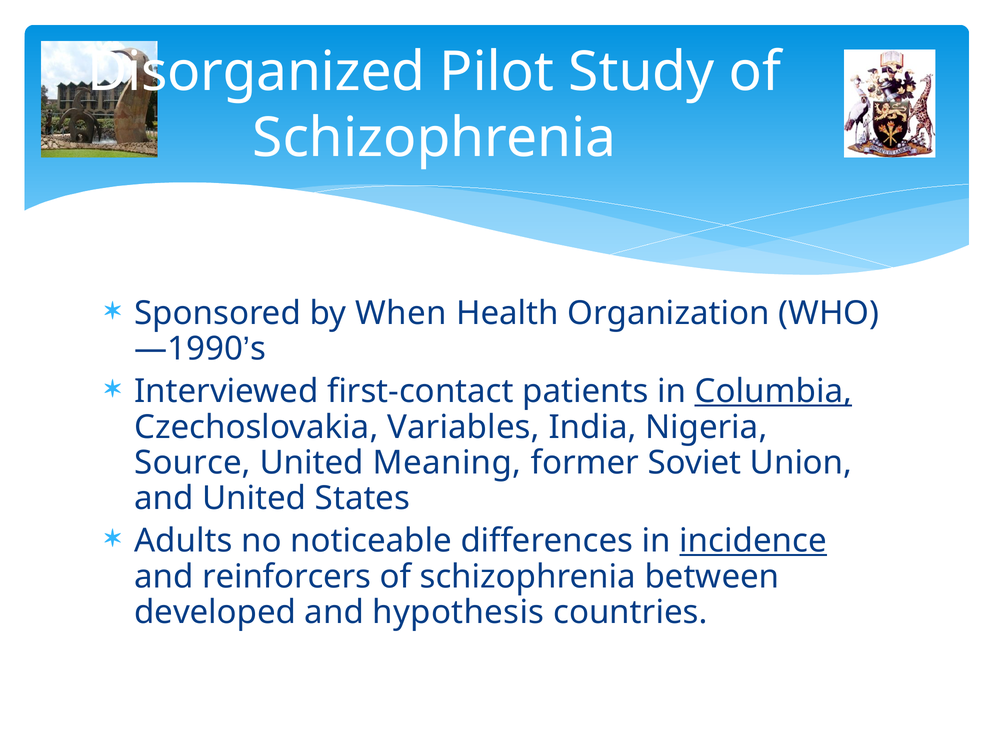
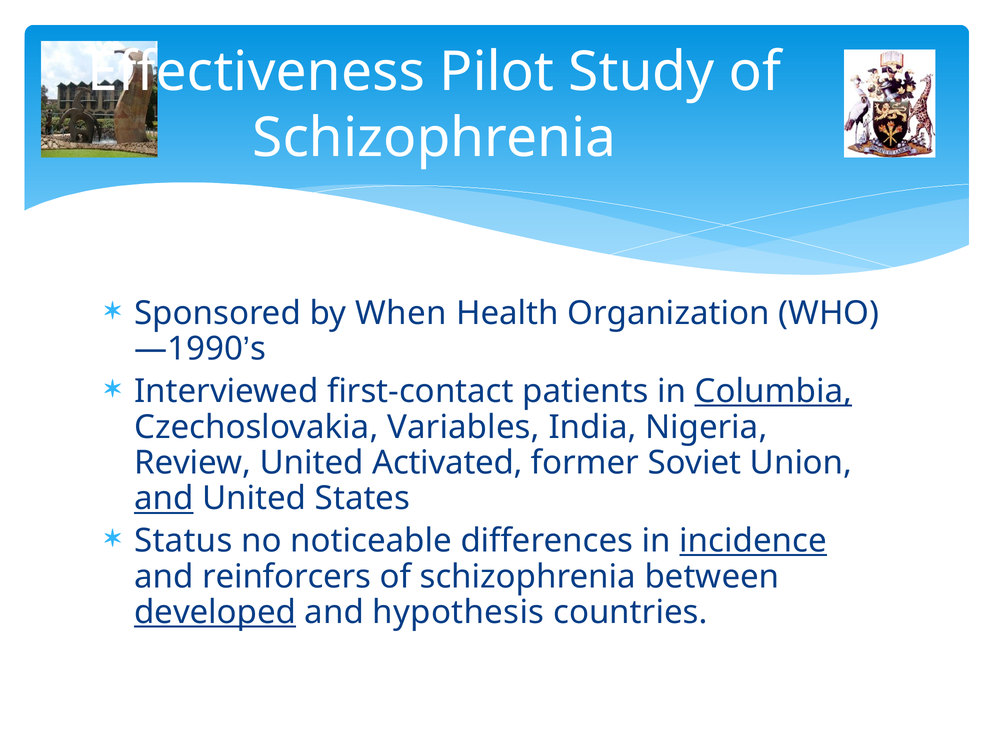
Disorganized: Disorganized -> Effectiveness (256, 72)
Source: Source -> Review (193, 463)
Meaning: Meaning -> Activated (447, 463)
and underline: none -> present (164, 498)
Adults: Adults -> Status (183, 541)
developed underline: none -> present (215, 612)
